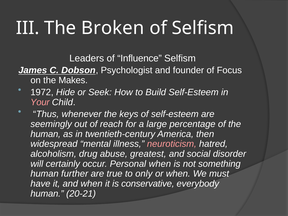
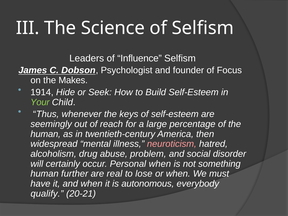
Broken: Broken -> Science (113, 28)
1972: 1972 -> 1914 (42, 92)
Your colour: pink -> light green (40, 102)
greatest: greatest -> problem (148, 154)
true: true -> real (114, 174)
only: only -> lose (144, 174)
conservative: conservative -> autonomous (148, 184)
human: human -> qualify (47, 194)
